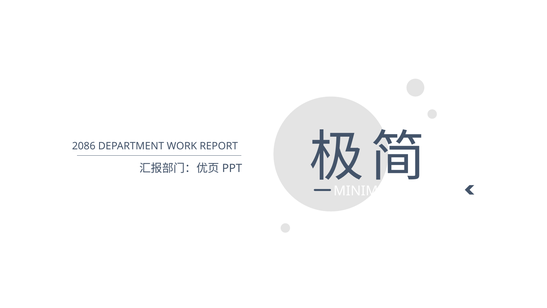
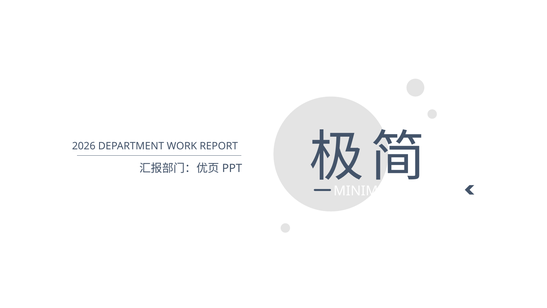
2086: 2086 -> 2026 (84, 146)
